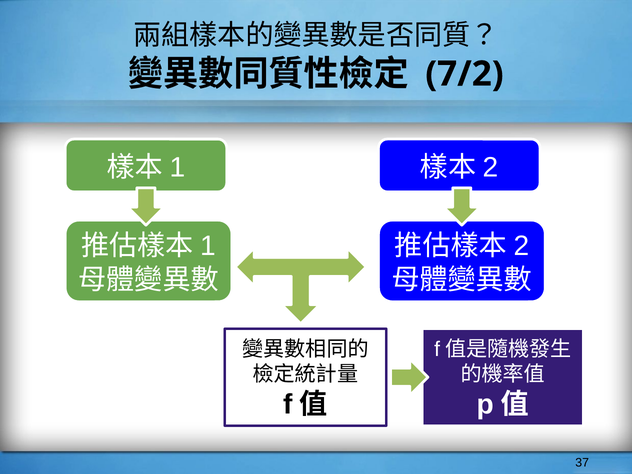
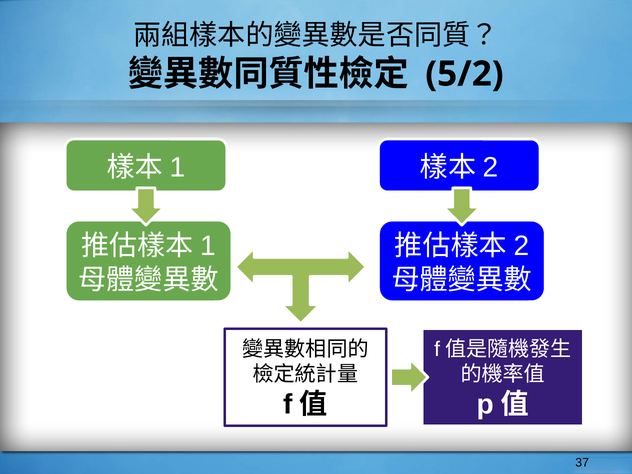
7/2: 7/2 -> 5/2 (464, 74)
